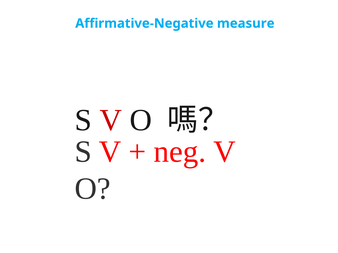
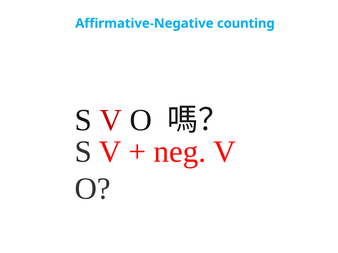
measure: measure -> counting (246, 23)
